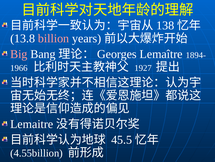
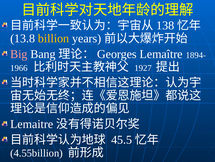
billion colour: pink -> yellow (54, 38)
